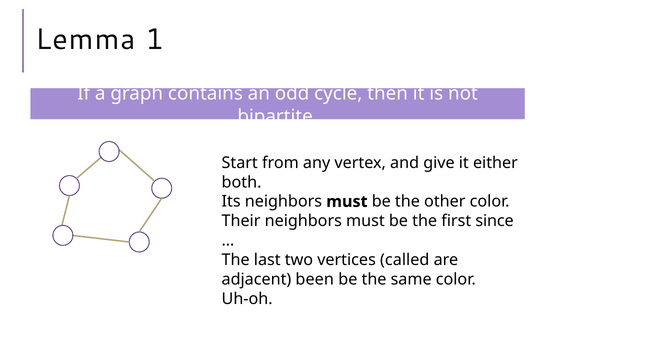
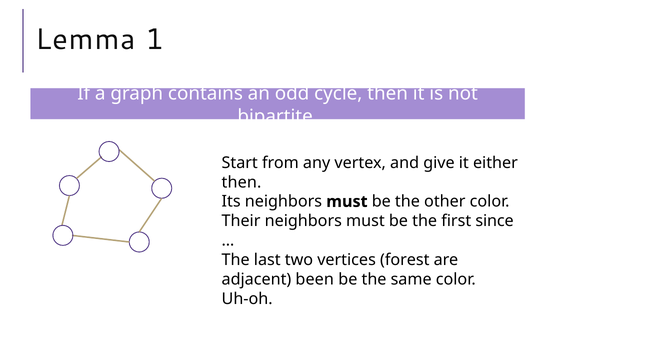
both: both -> then (241, 182)
called: called -> forest (405, 259)
